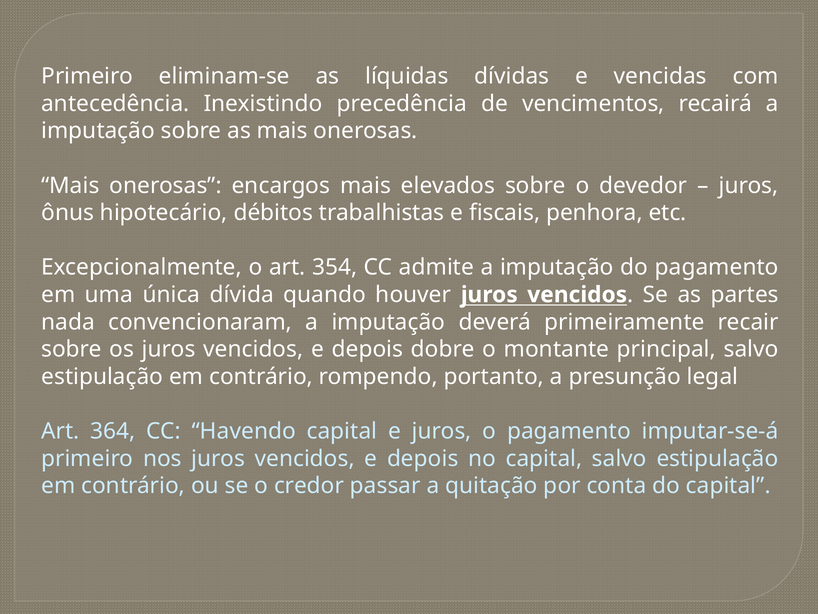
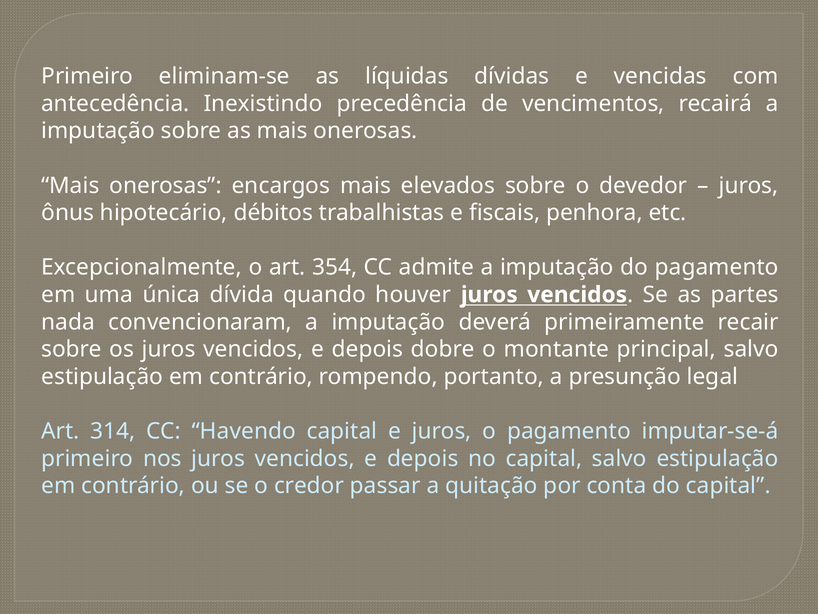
364: 364 -> 314 (113, 431)
